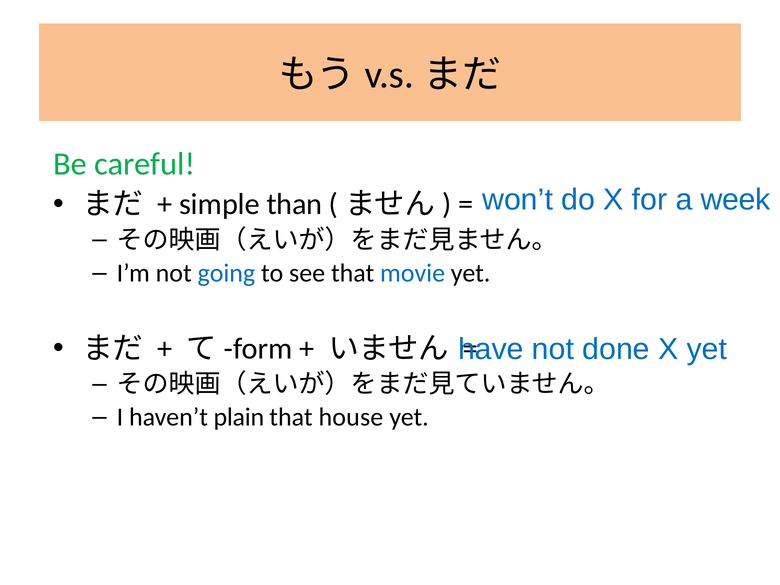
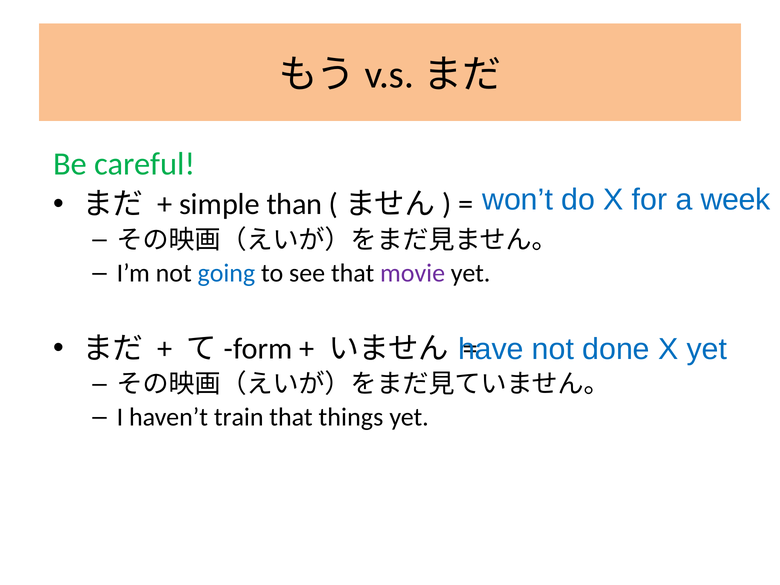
movie colour: blue -> purple (413, 273)
plain: plain -> train (239, 417)
house: house -> things (351, 417)
